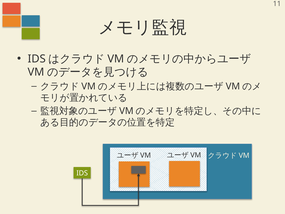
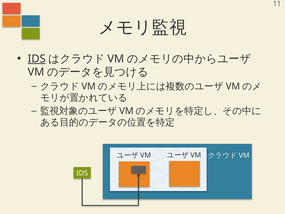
IDS underline: none -> present (37, 59)
